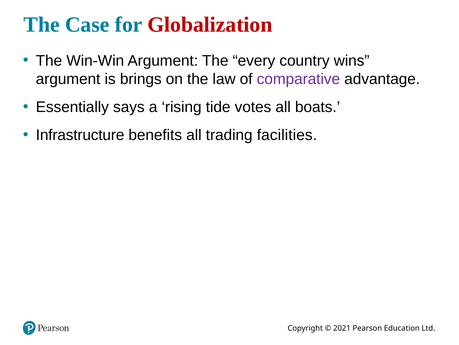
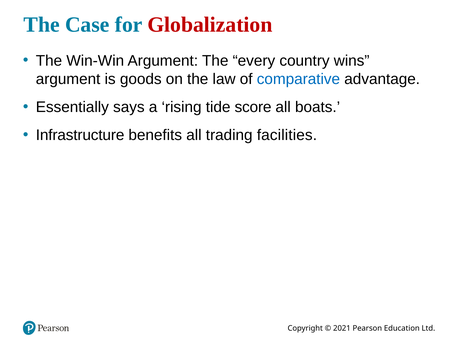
brings: brings -> goods (141, 79)
comparative colour: purple -> blue (298, 79)
votes: votes -> score (253, 107)
